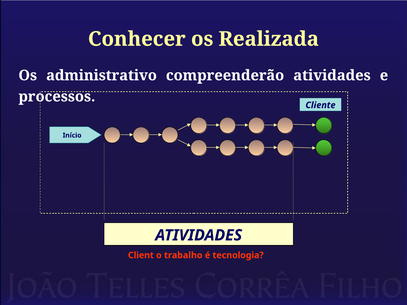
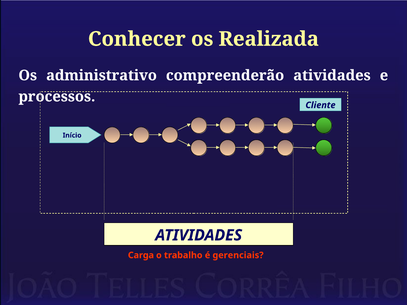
Client: Client -> Carga (141, 255)
tecnologia: tecnologia -> gerenciais (238, 255)
